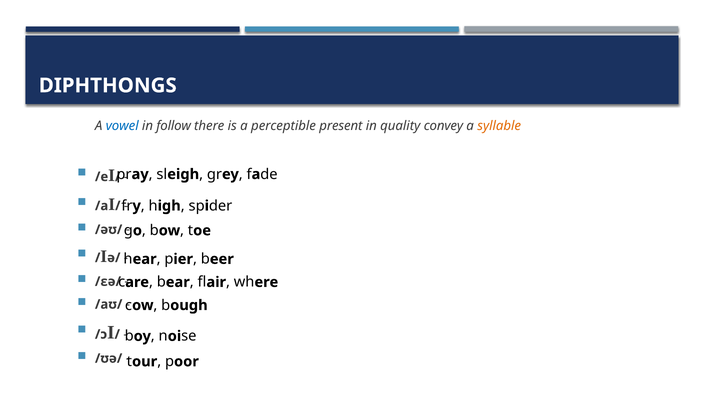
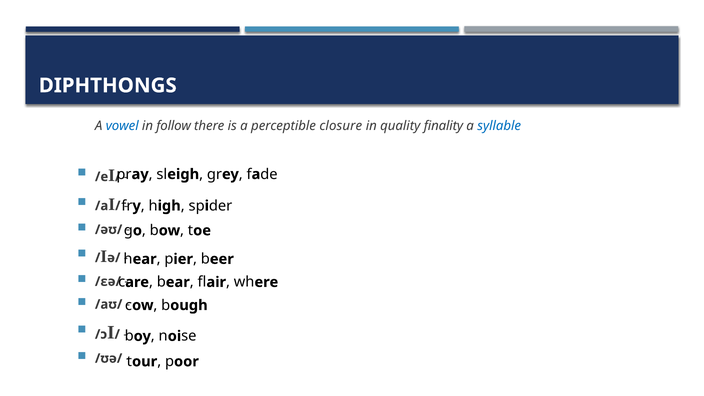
present: present -> closure (341, 126)
convey: convey -> finality (443, 126)
syllable colour: orange -> blue (499, 126)
